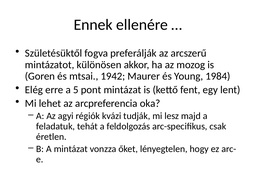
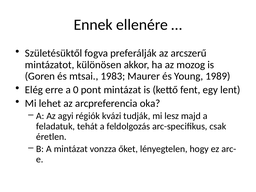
1942: 1942 -> 1983 (113, 76)
1984: 1984 -> 1989 (218, 76)
5: 5 -> 0 (76, 90)
